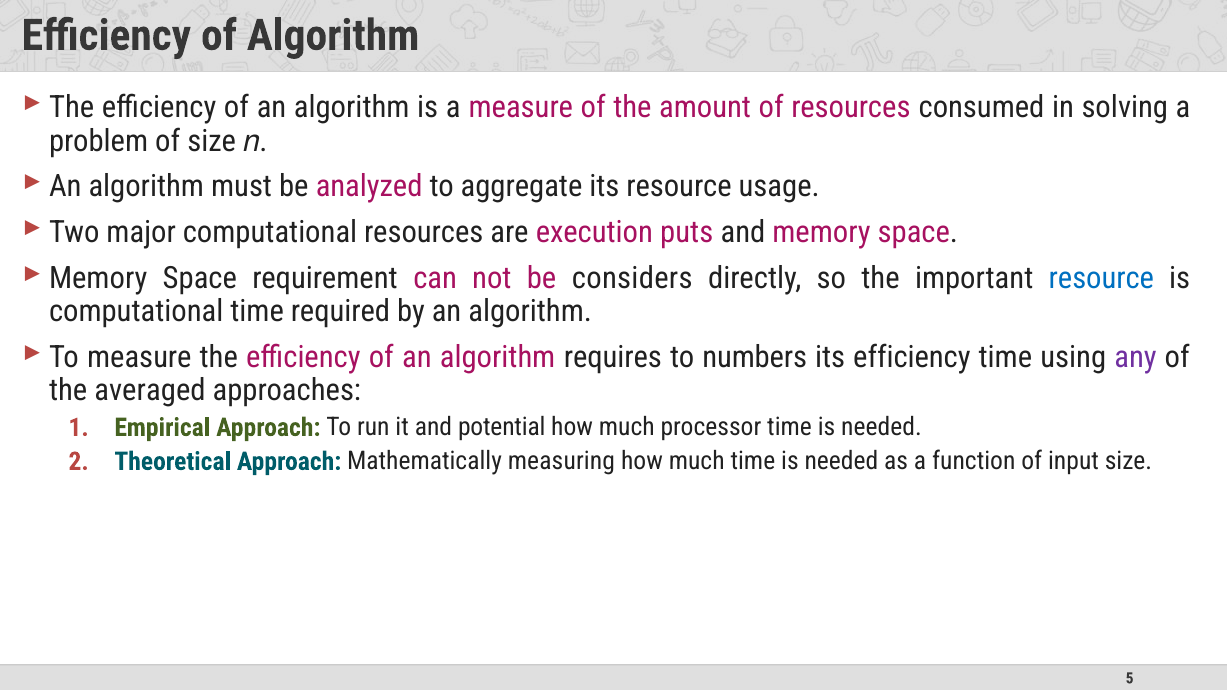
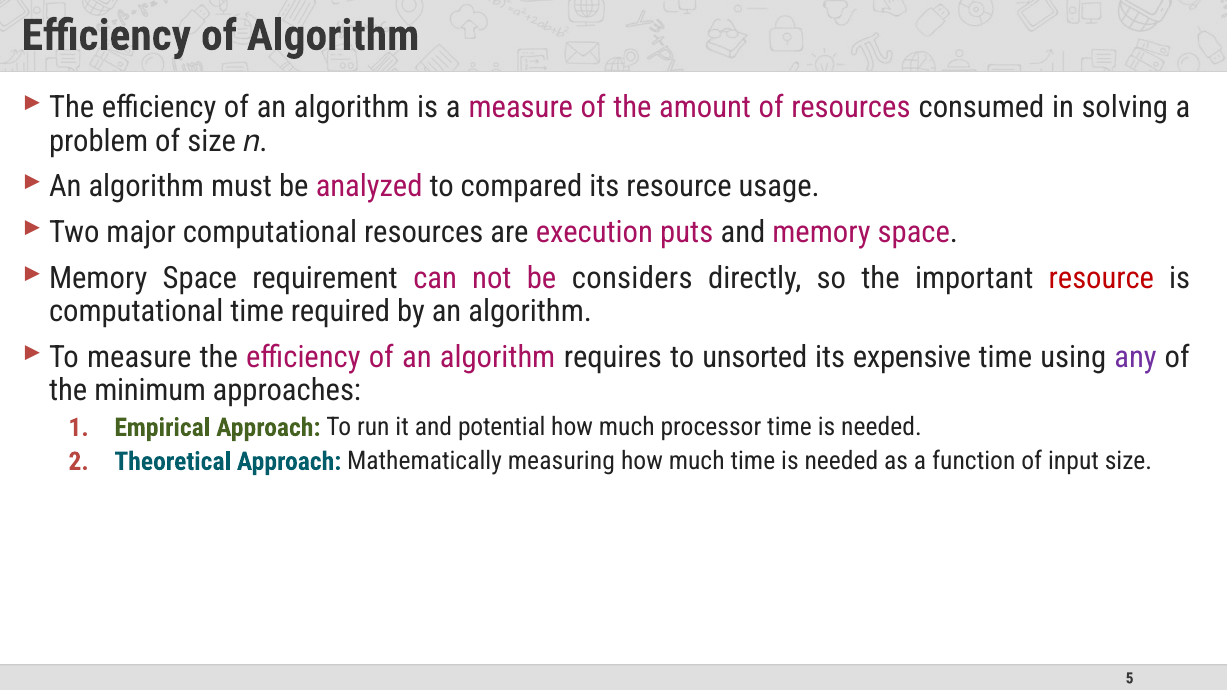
aggregate: aggregate -> compared (522, 187)
resource colour: blue -> red (1101, 279)
numbers: numbers -> unsorted (755, 358)
its efficiency: efficiency -> expensive (912, 358)
averaged: averaged -> minimum (150, 391)
